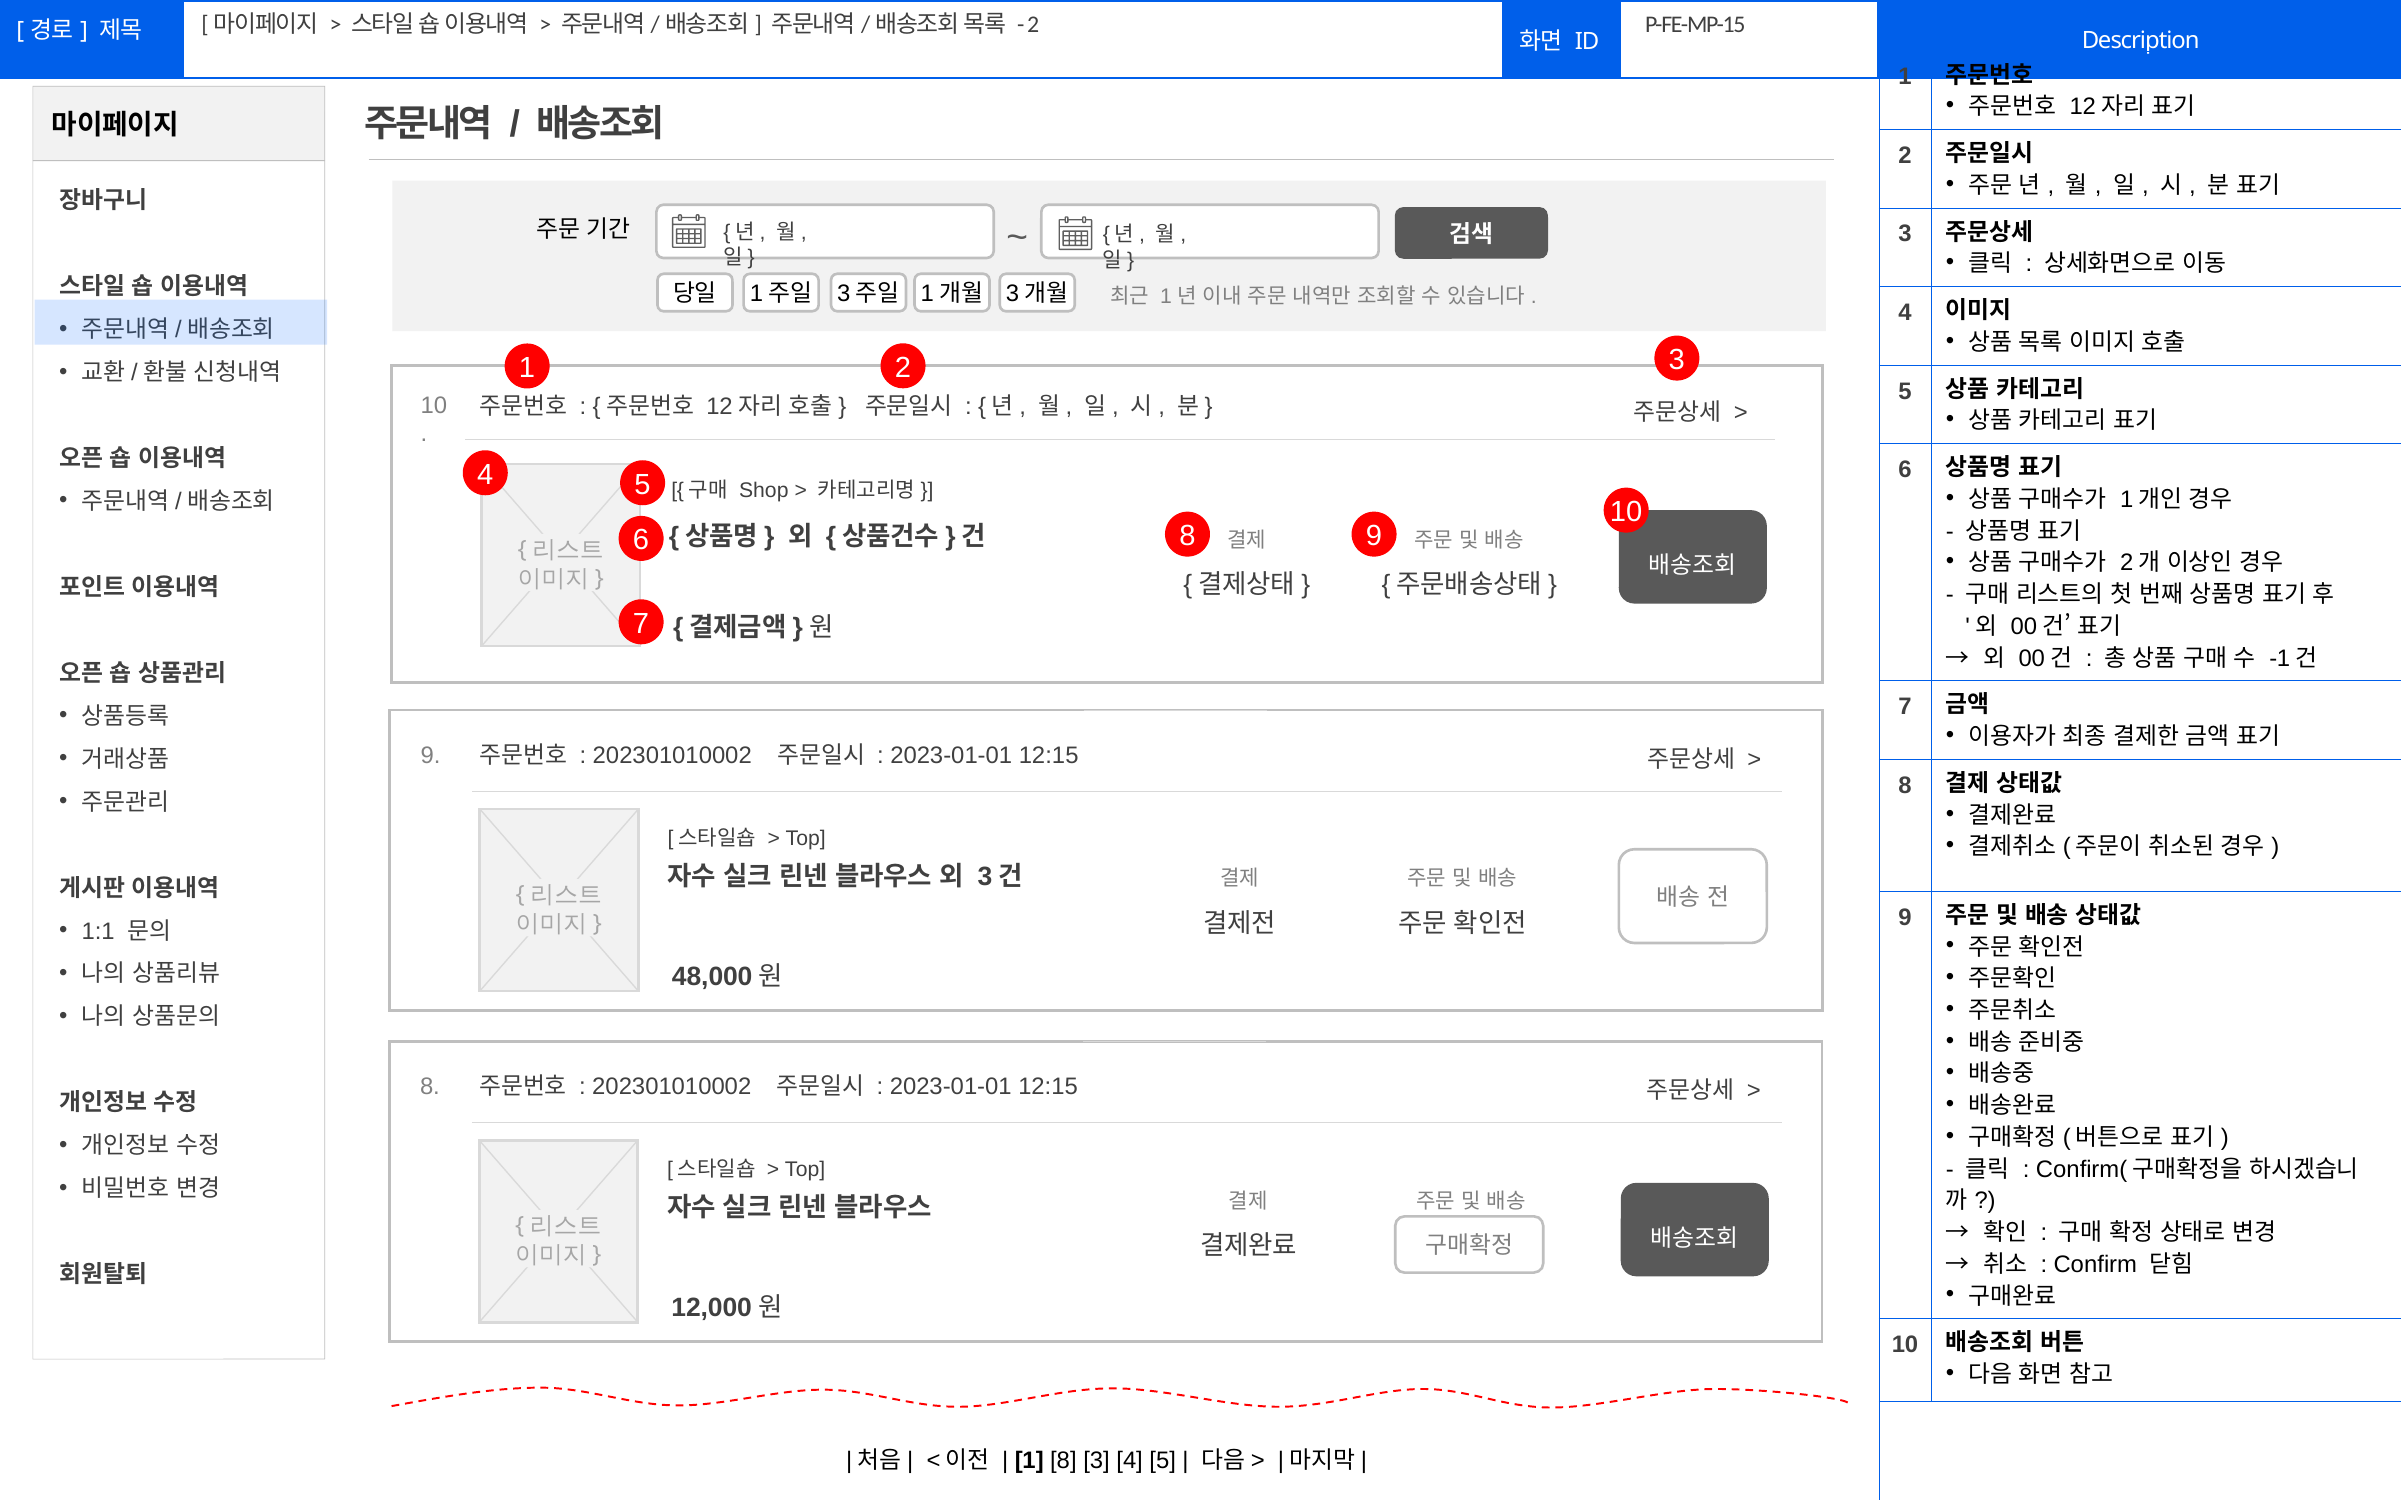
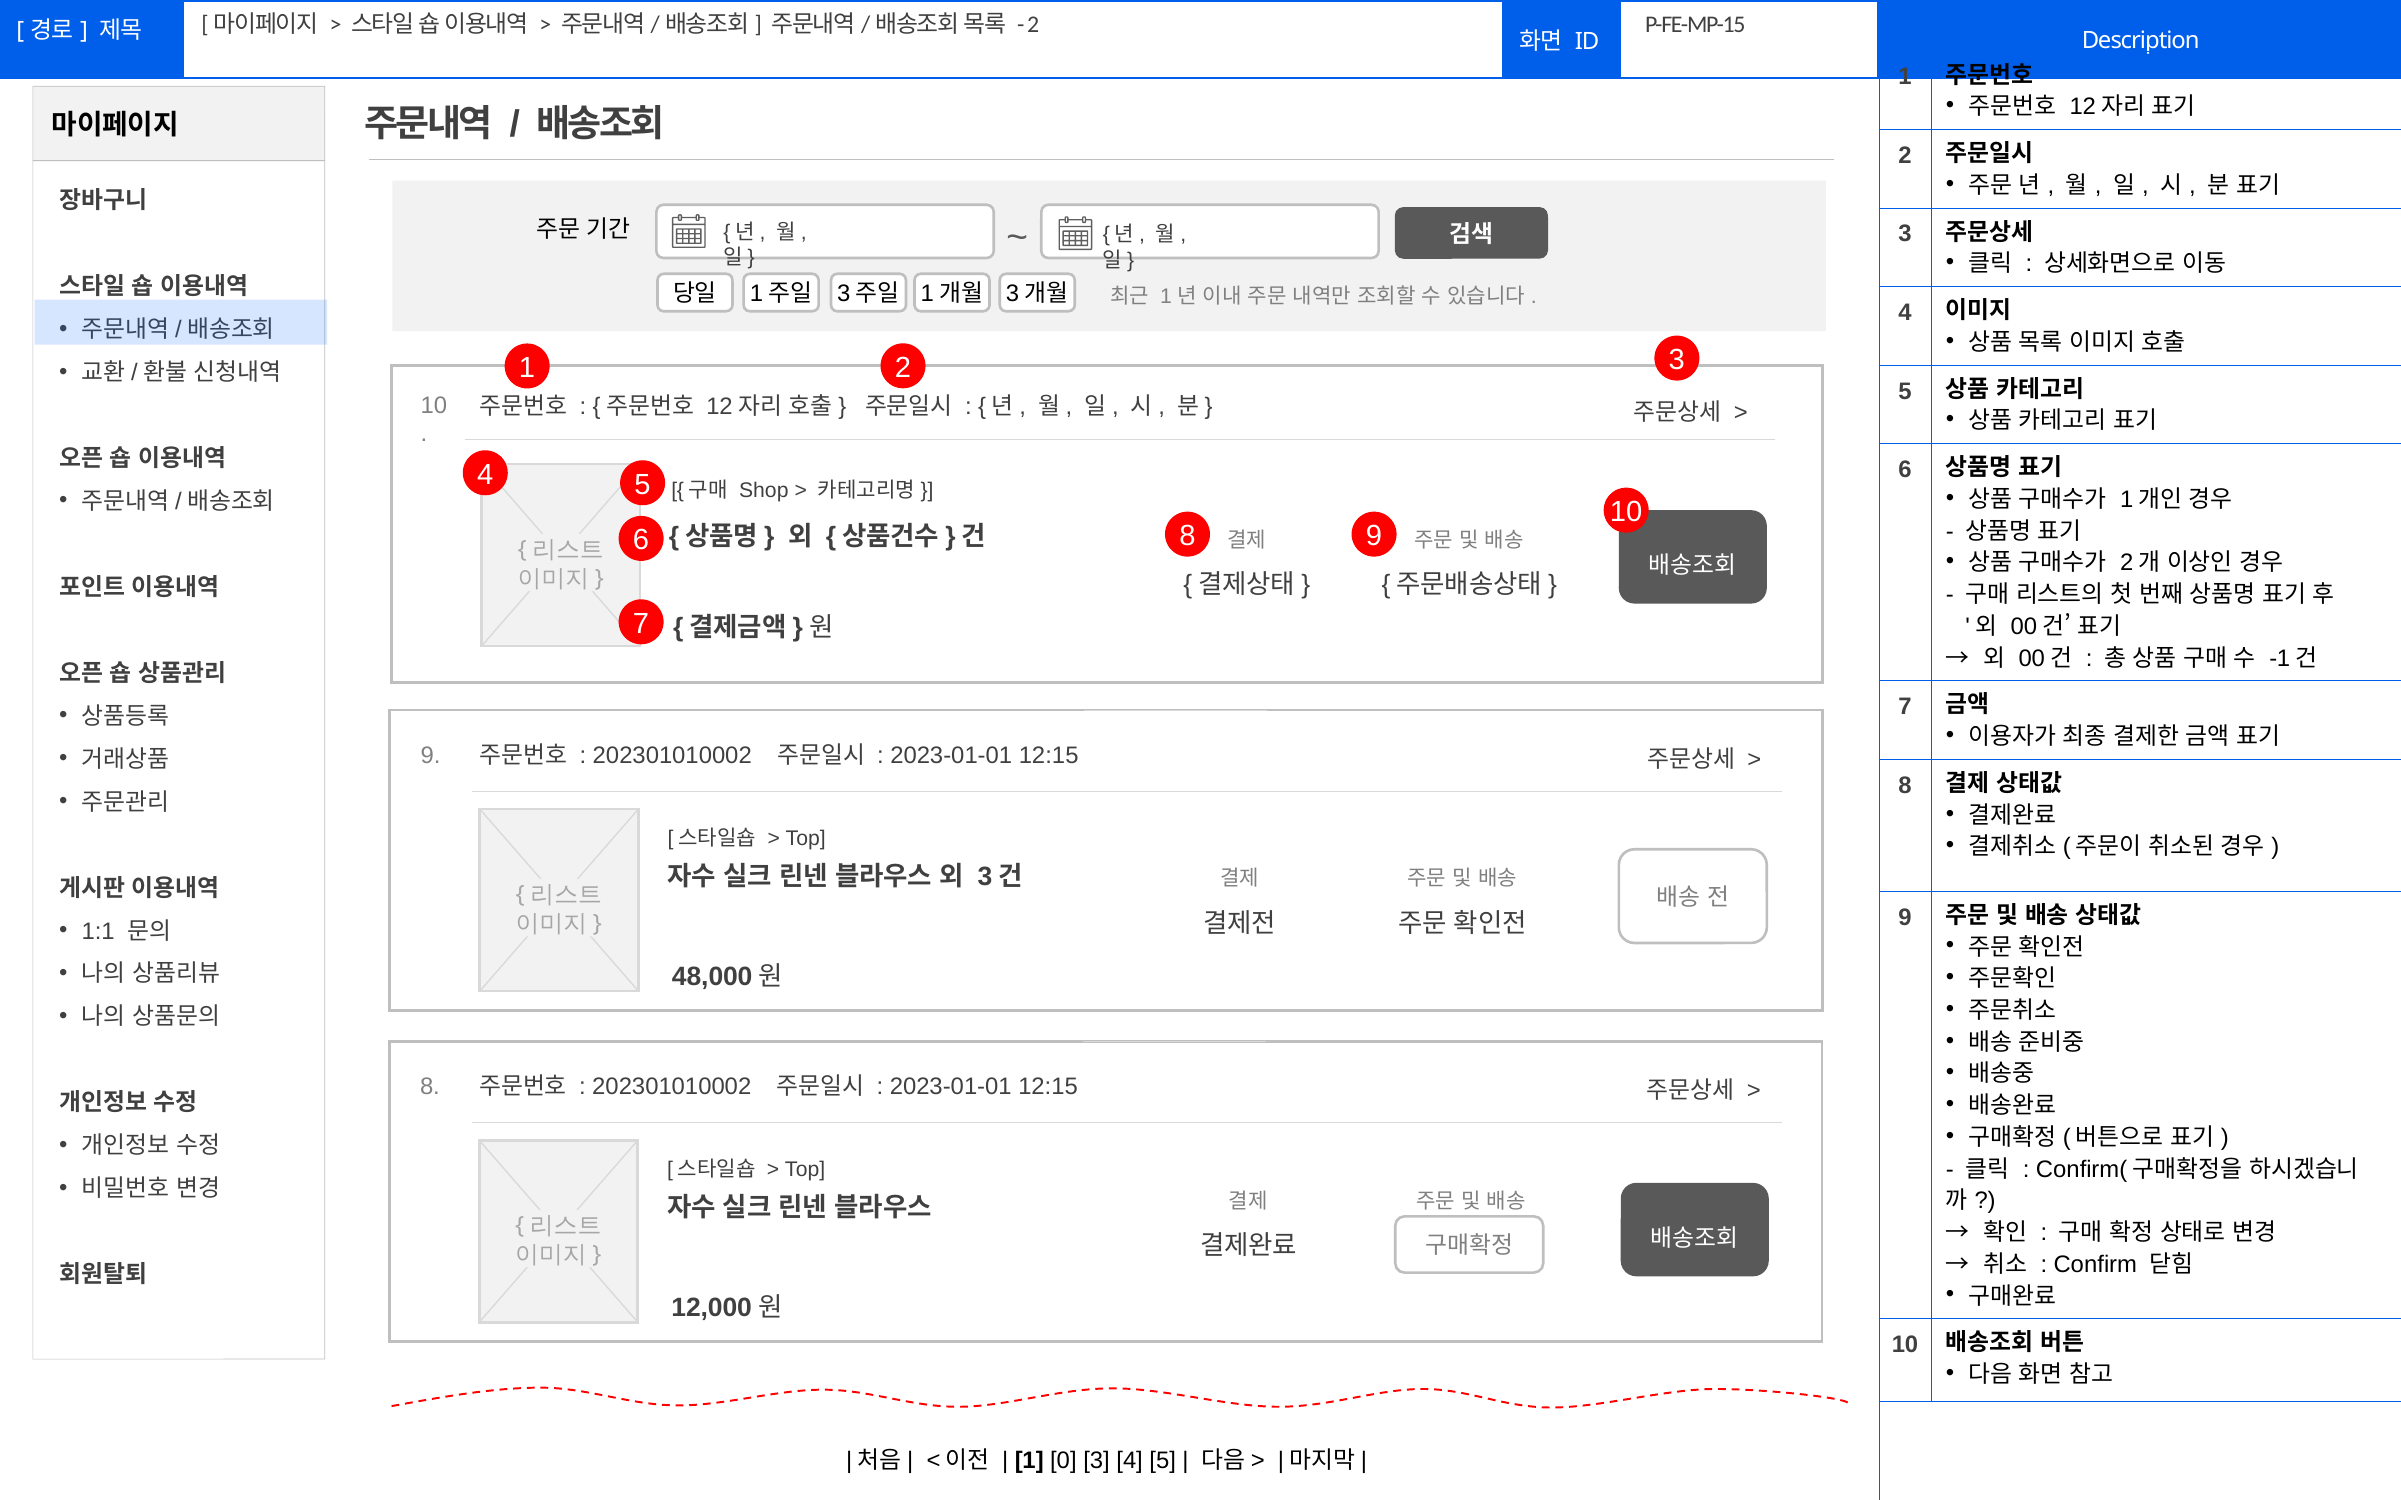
1 8: 8 -> 0 (1063, 1461)
